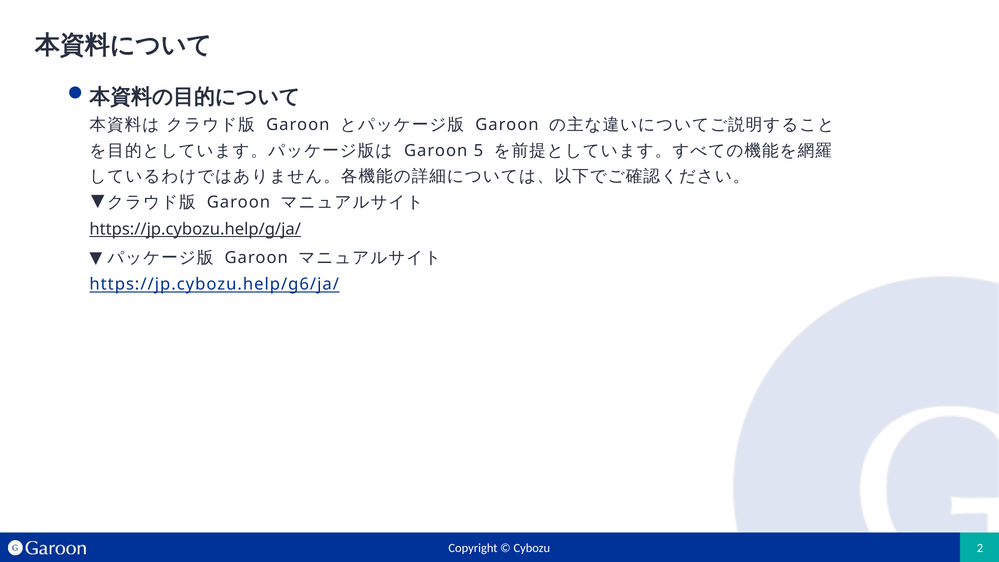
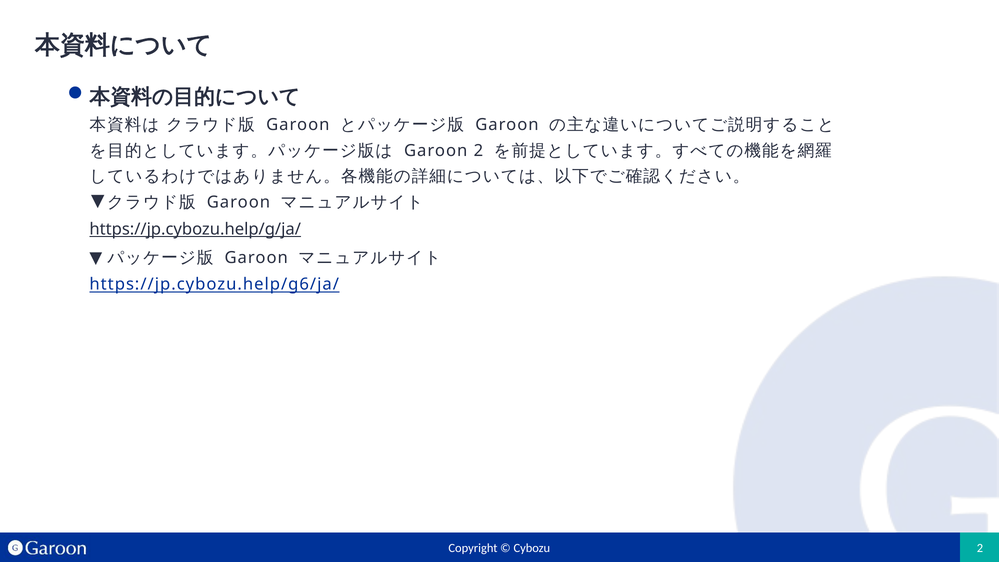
Garoon 5: 5 -> 2 (478, 151)
